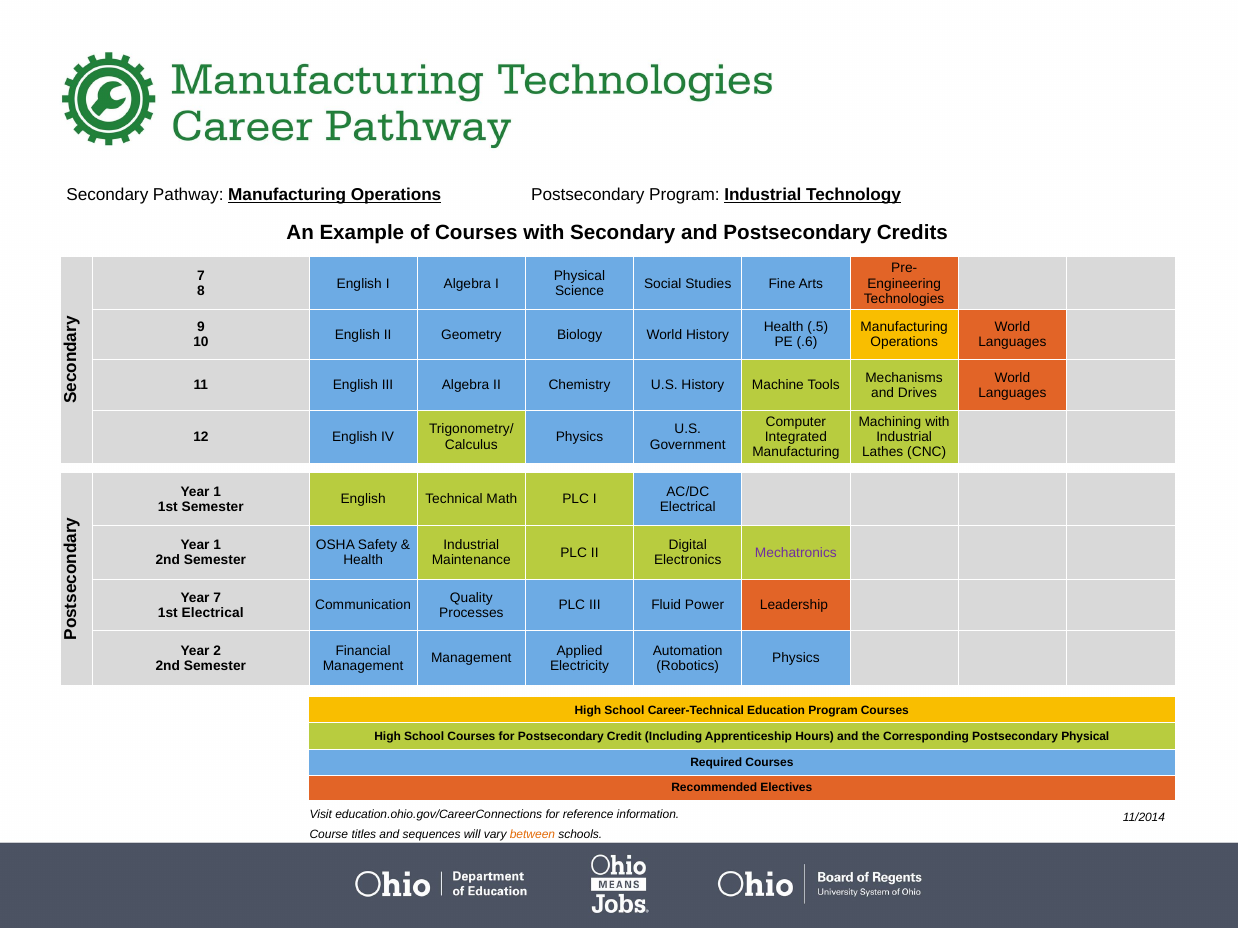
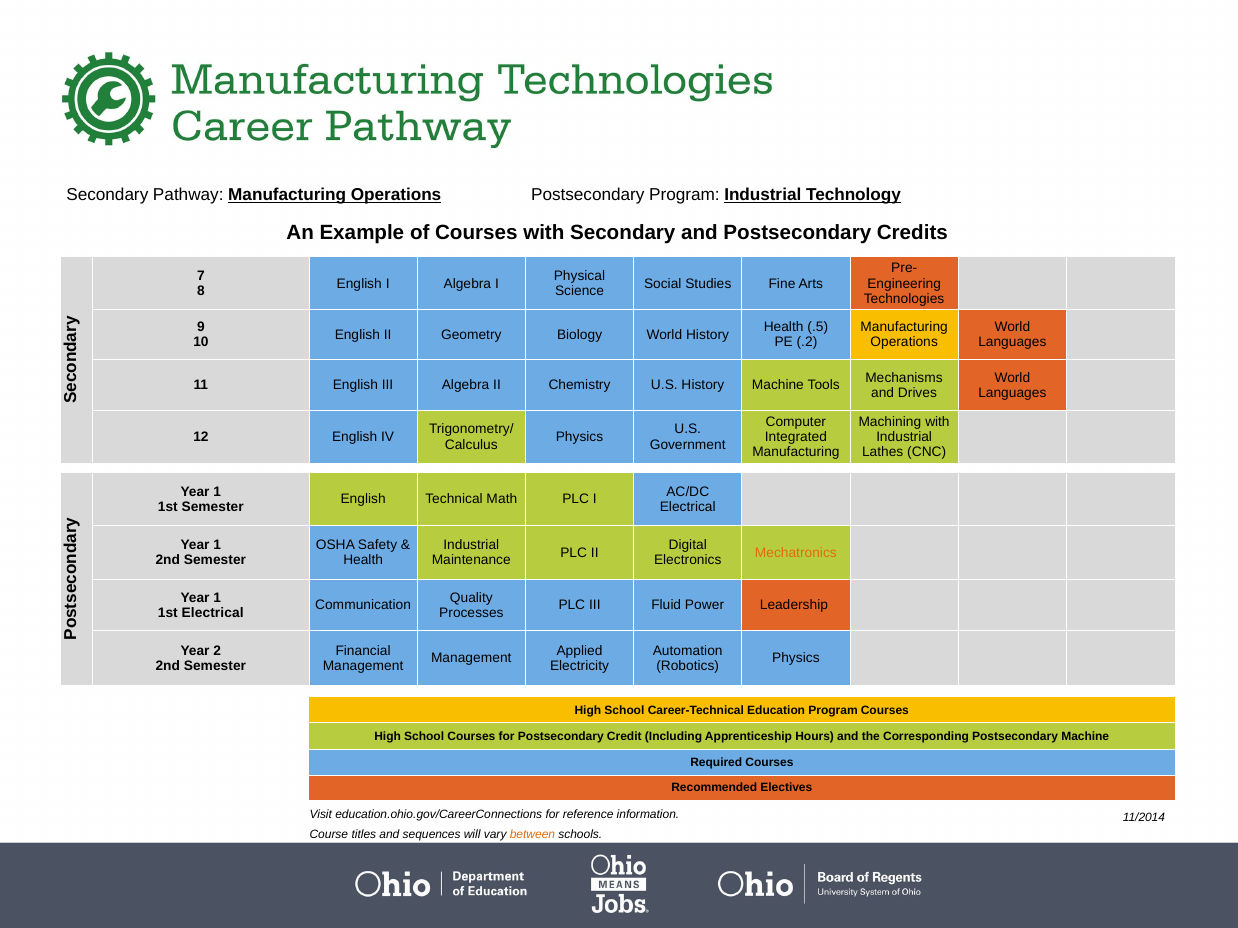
.6: .6 -> .2 (807, 343)
Mechatronics colour: purple -> orange (796, 553)
7: 7 -> 1 (217, 598)
Postsecondary Physical: Physical -> Machine (1085, 737)
